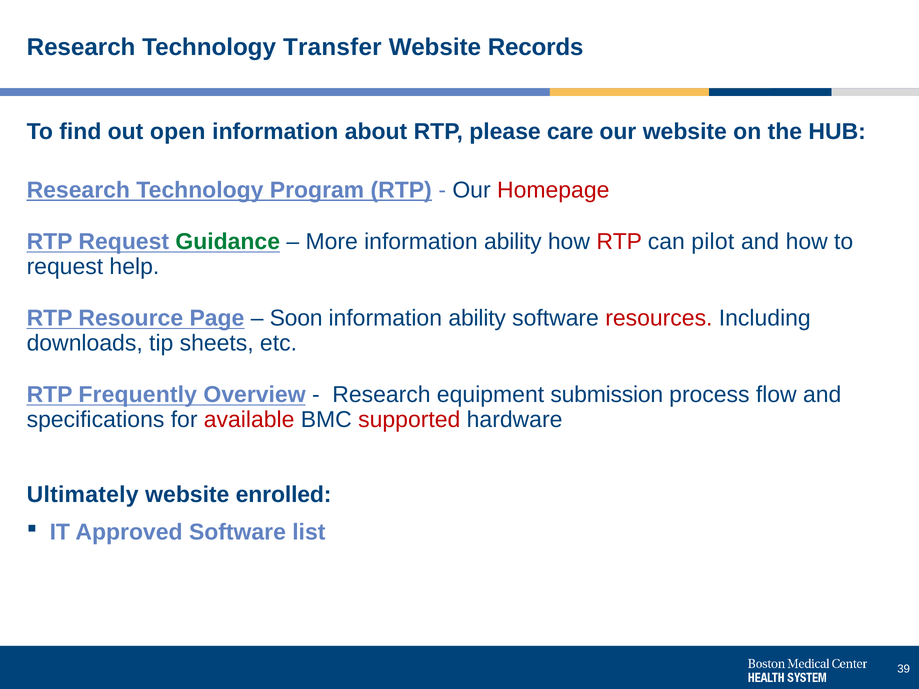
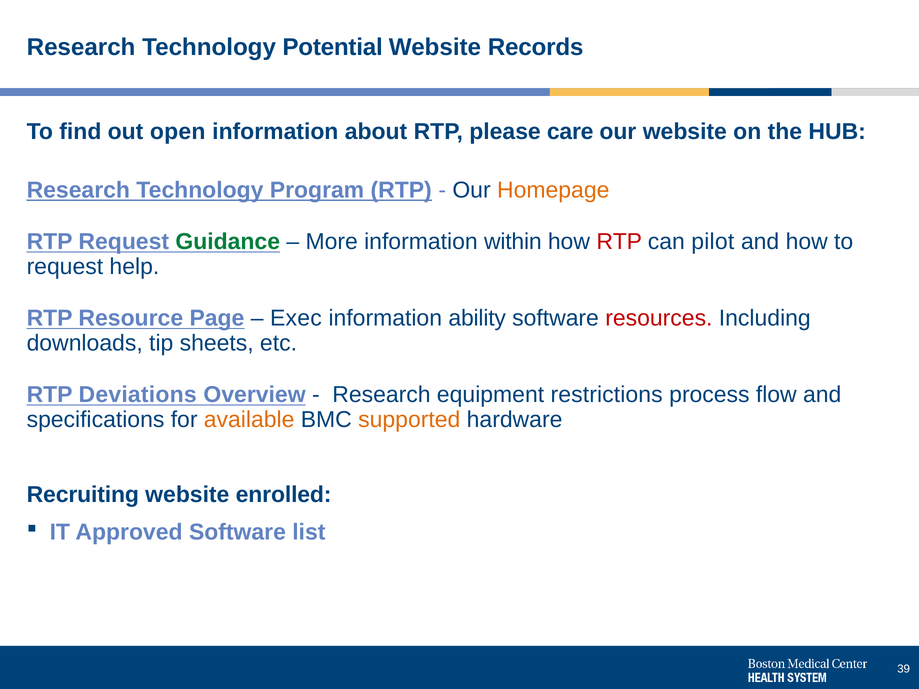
Transfer: Transfer -> Potential (333, 47)
Homepage colour: red -> orange (553, 190)
More information ability: ability -> within (513, 242)
Soon: Soon -> Exec (296, 319)
Frequently: Frequently -> Deviations (138, 395)
submission: submission -> restrictions (607, 395)
available colour: red -> orange (249, 420)
supported colour: red -> orange (409, 420)
Ultimately: Ultimately -> Recruiting (83, 495)
